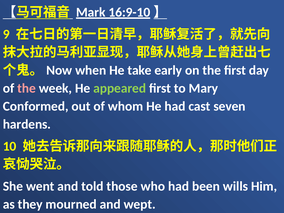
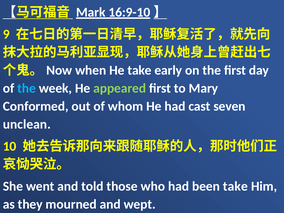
the colour: pink -> light blue (27, 88)
hardens: hardens -> unclean (27, 124)
been wills: wills -> take (235, 186)
